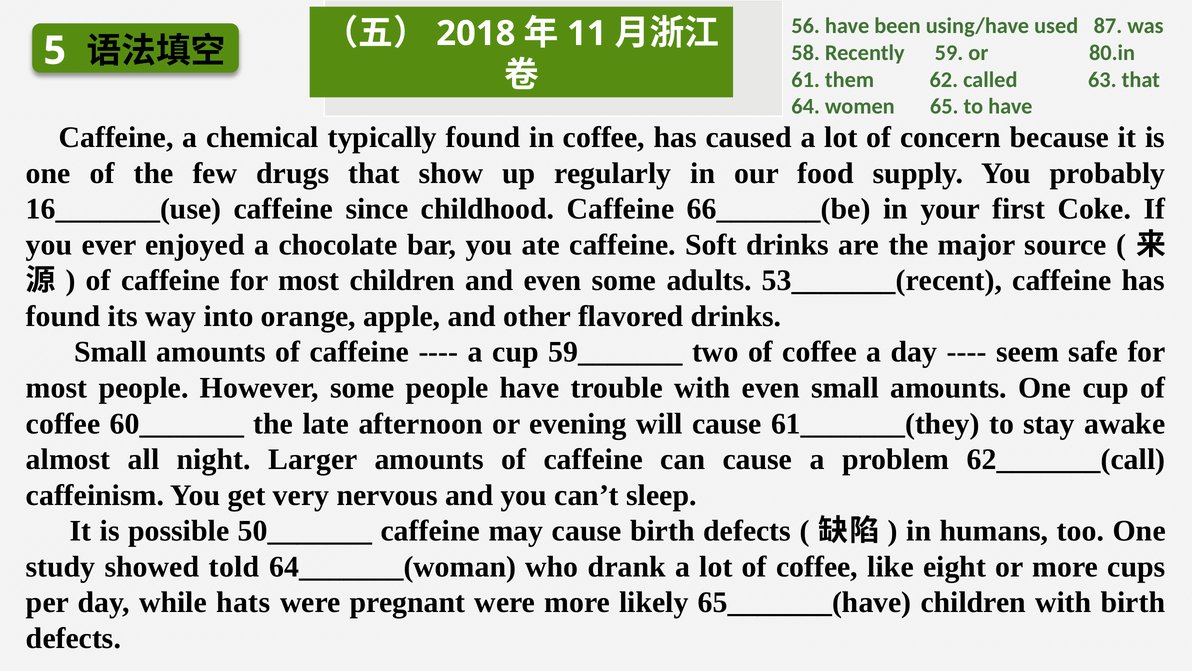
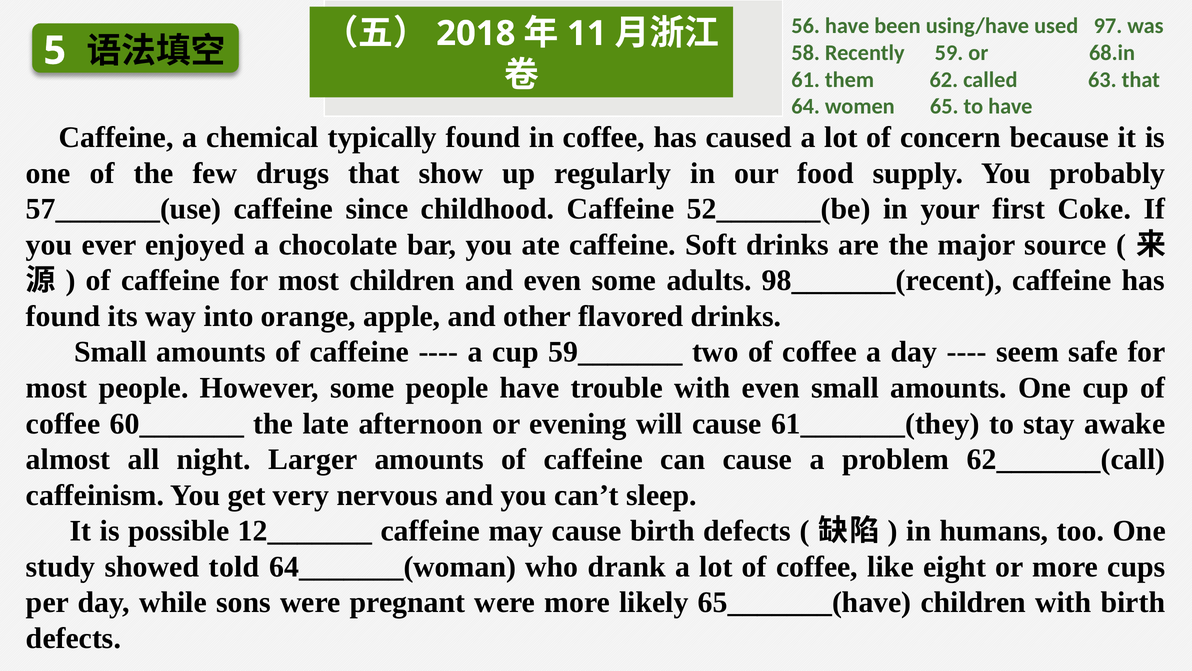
87: 87 -> 97 (1108, 26)
80.in: 80.in -> 68.in (1112, 53)
16_______(use: 16_______(use -> 57_______(use (124, 209)
66_______(be: 66_______(be -> 52_______(be (779, 209)
53_______(recent: 53_______(recent -> 98_______(recent (882, 280)
50_______: 50_______ -> 12_______ (305, 531)
hats: hats -> sons (243, 602)
